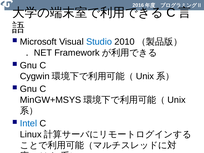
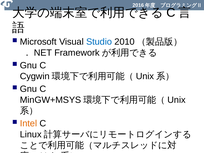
Intel colour: blue -> orange (28, 123)
